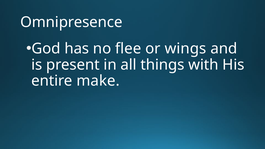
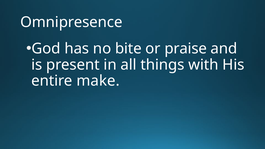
flee: flee -> bite (128, 49)
wings: wings -> praise (186, 49)
